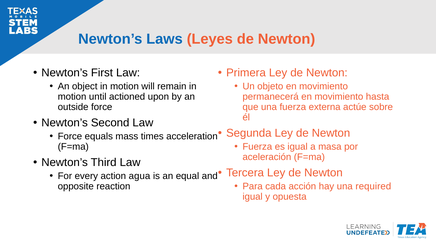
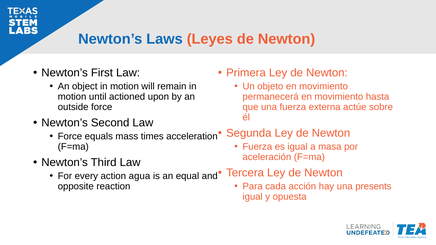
required: required -> presents (373, 186)
